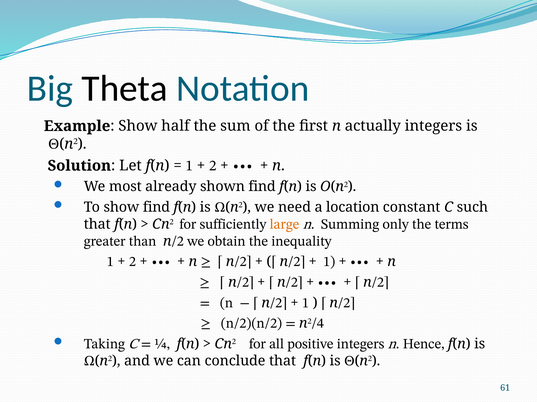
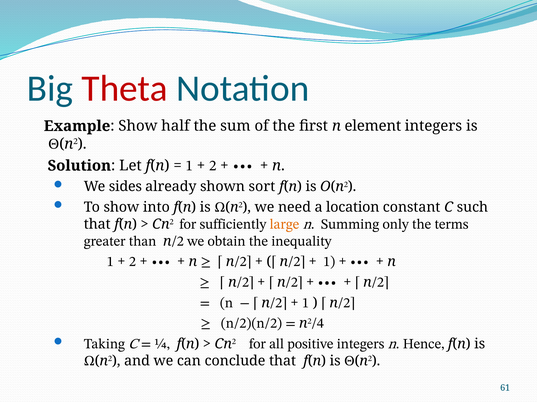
Theta colour: black -> red (125, 89)
actually: actually -> element (373, 126)
most: most -> sides (125, 187)
find: find -> sort (262, 187)
show find: find -> into (156, 208)
